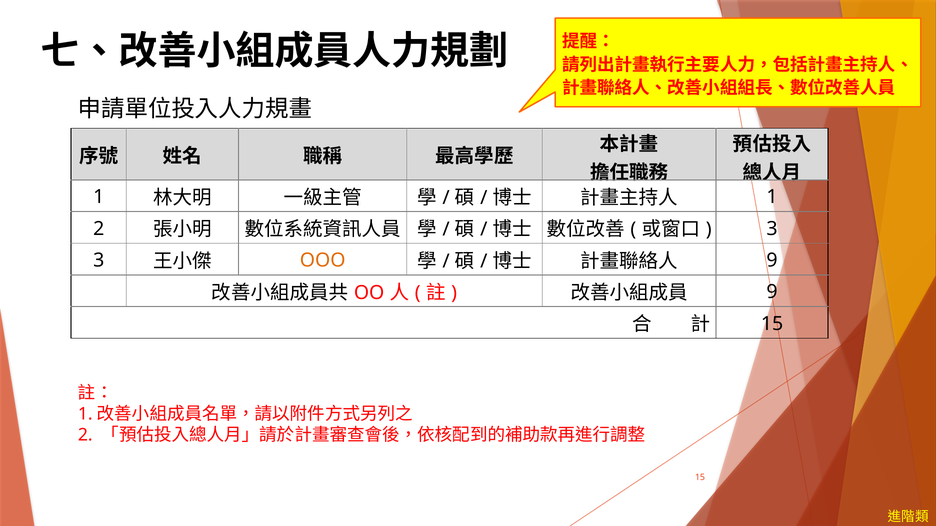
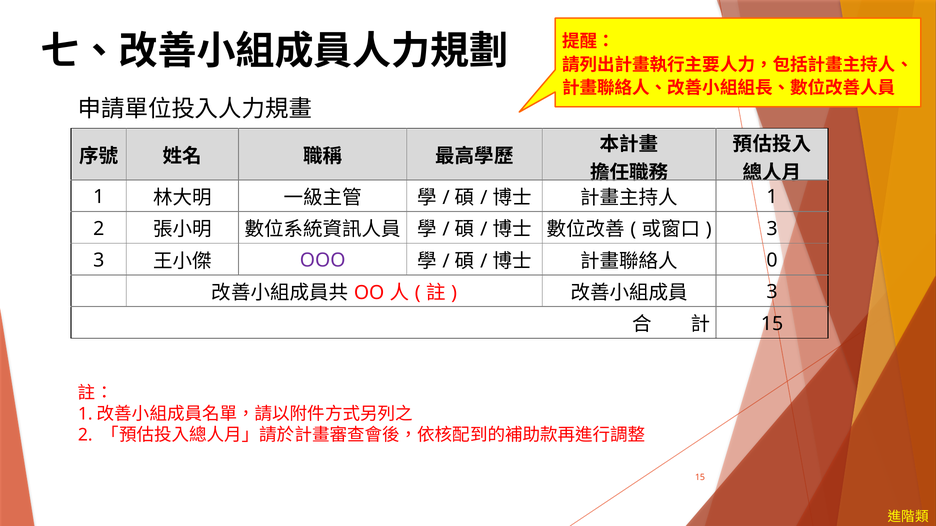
OOO colour: orange -> purple (323, 261)
9: 9 -> 0 (772, 261)
9: 9 -> 3 (772, 292)
